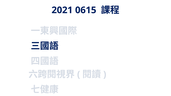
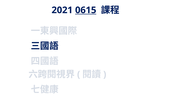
0615 underline: none -> present (86, 10)
